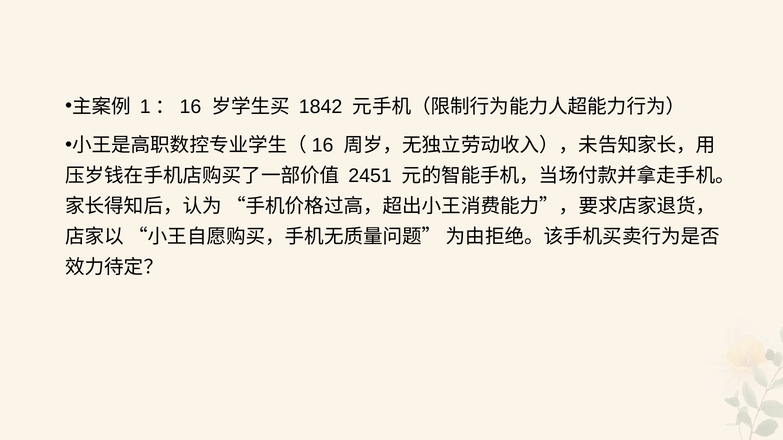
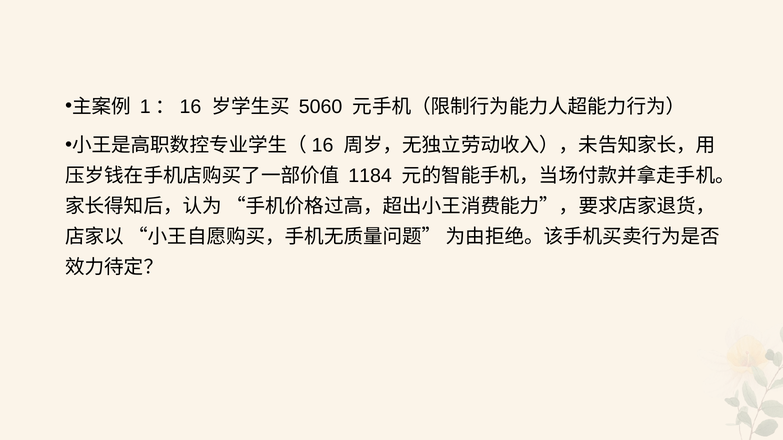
1842: 1842 -> 5060 (321, 107)
2451: 2451 -> 1184 (370, 176)
